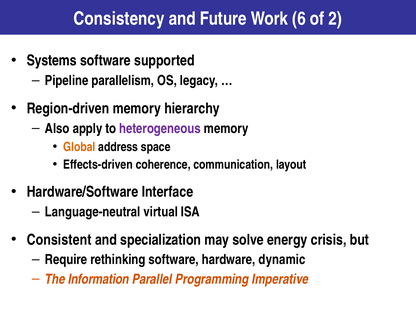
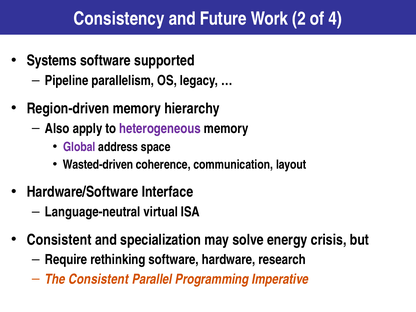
6: 6 -> 2 (299, 19)
2: 2 -> 4 (335, 19)
Global colour: orange -> purple (79, 147)
Effects-driven: Effects-driven -> Wasted-driven (98, 165)
dynamic: dynamic -> research (282, 260)
The Information: Information -> Consistent (99, 279)
